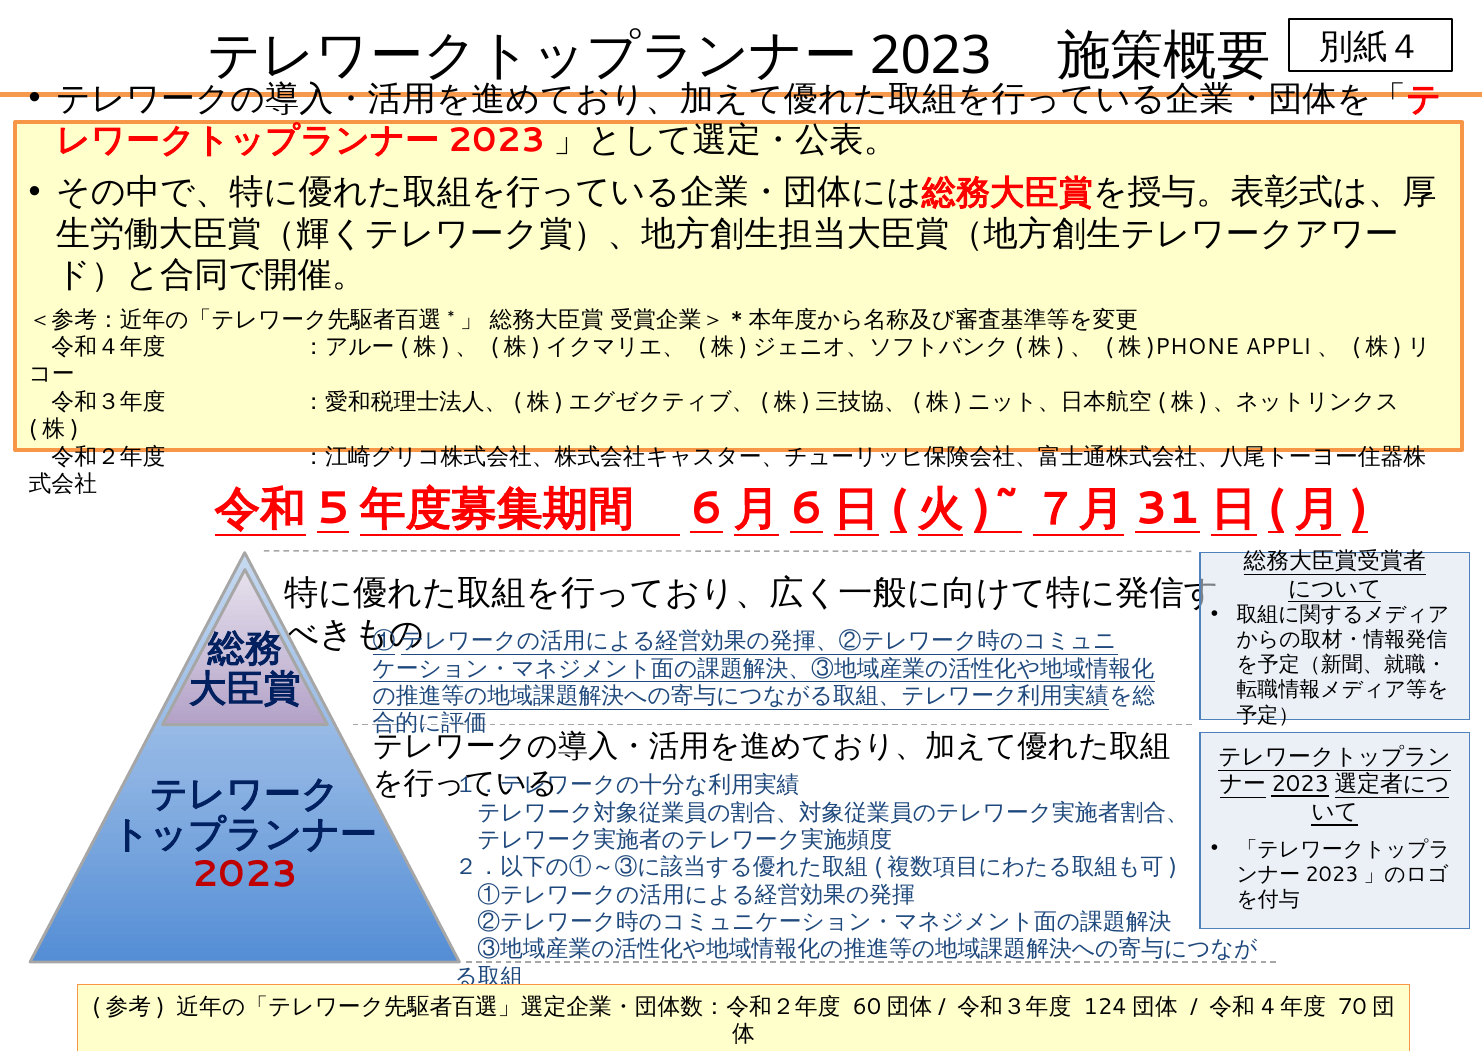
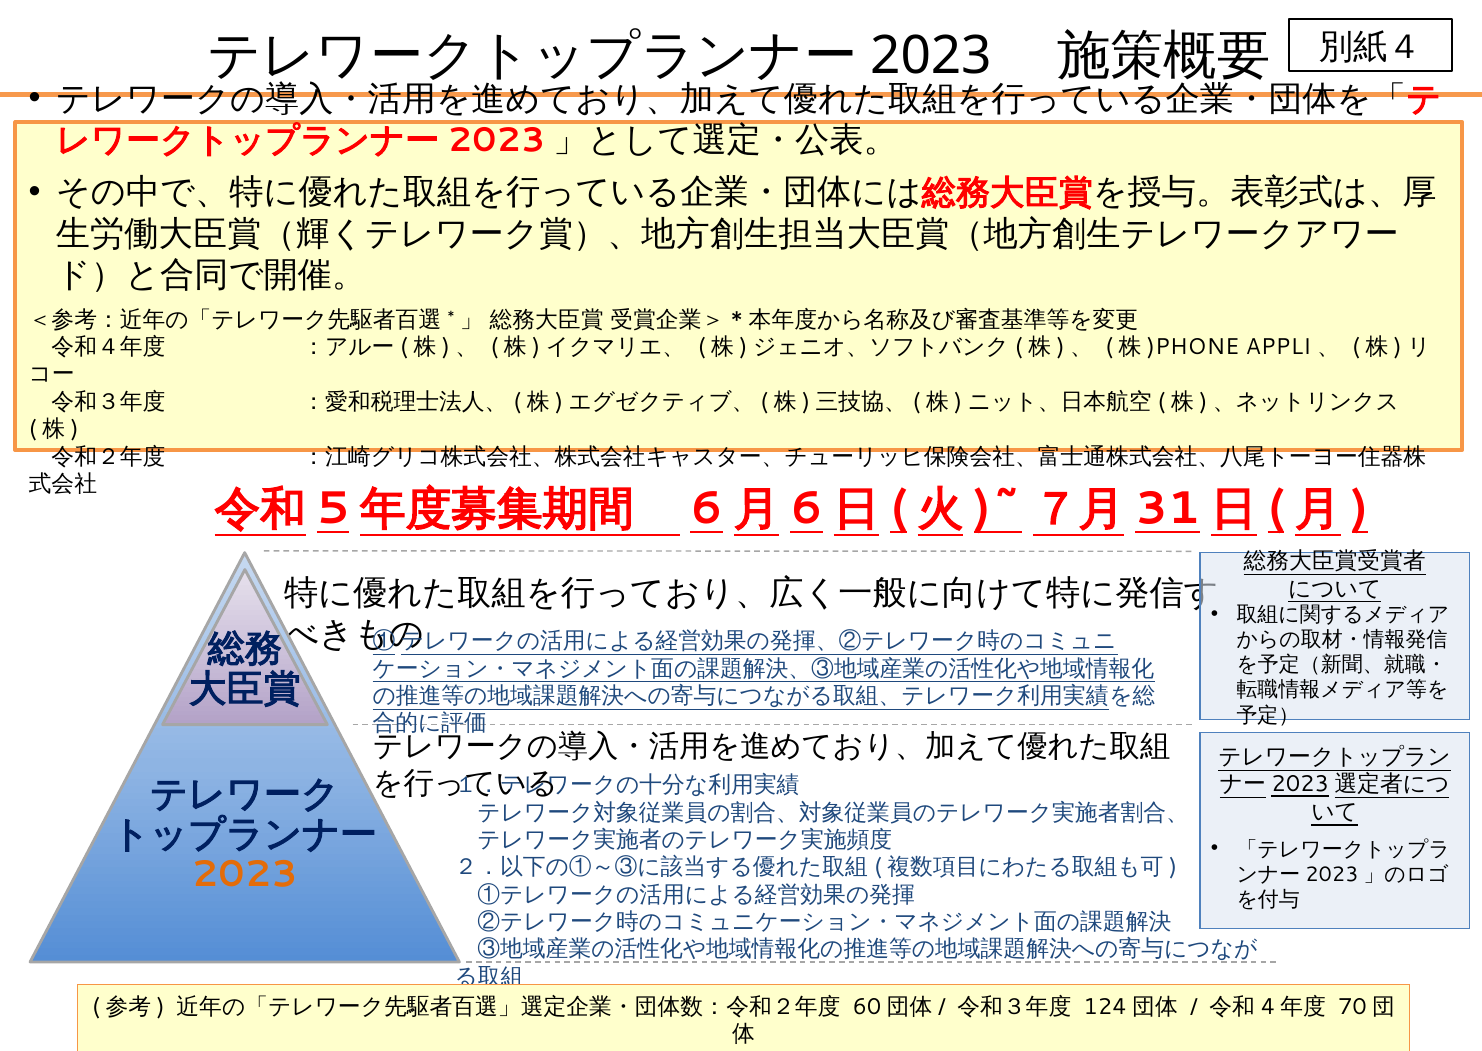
2023 colour: red -> orange (245, 874)
